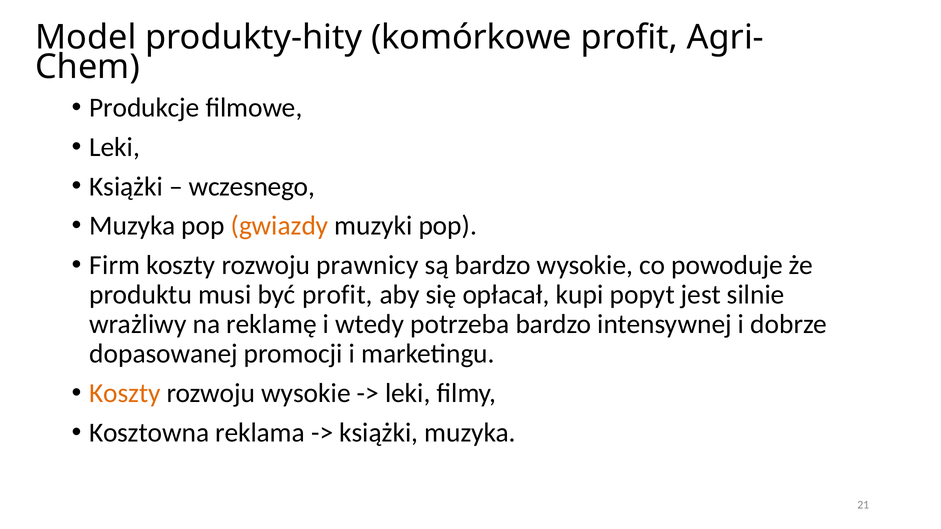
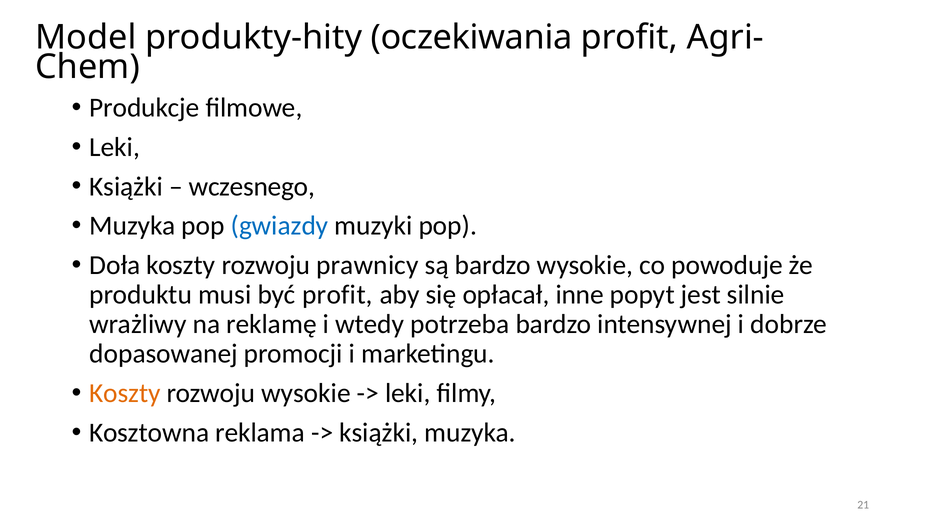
komórkowe: komórkowe -> oczekiwania (472, 37)
gwiazdy colour: orange -> blue (280, 226)
Firm: Firm -> Doła (115, 265)
kupi: kupi -> inne (580, 295)
